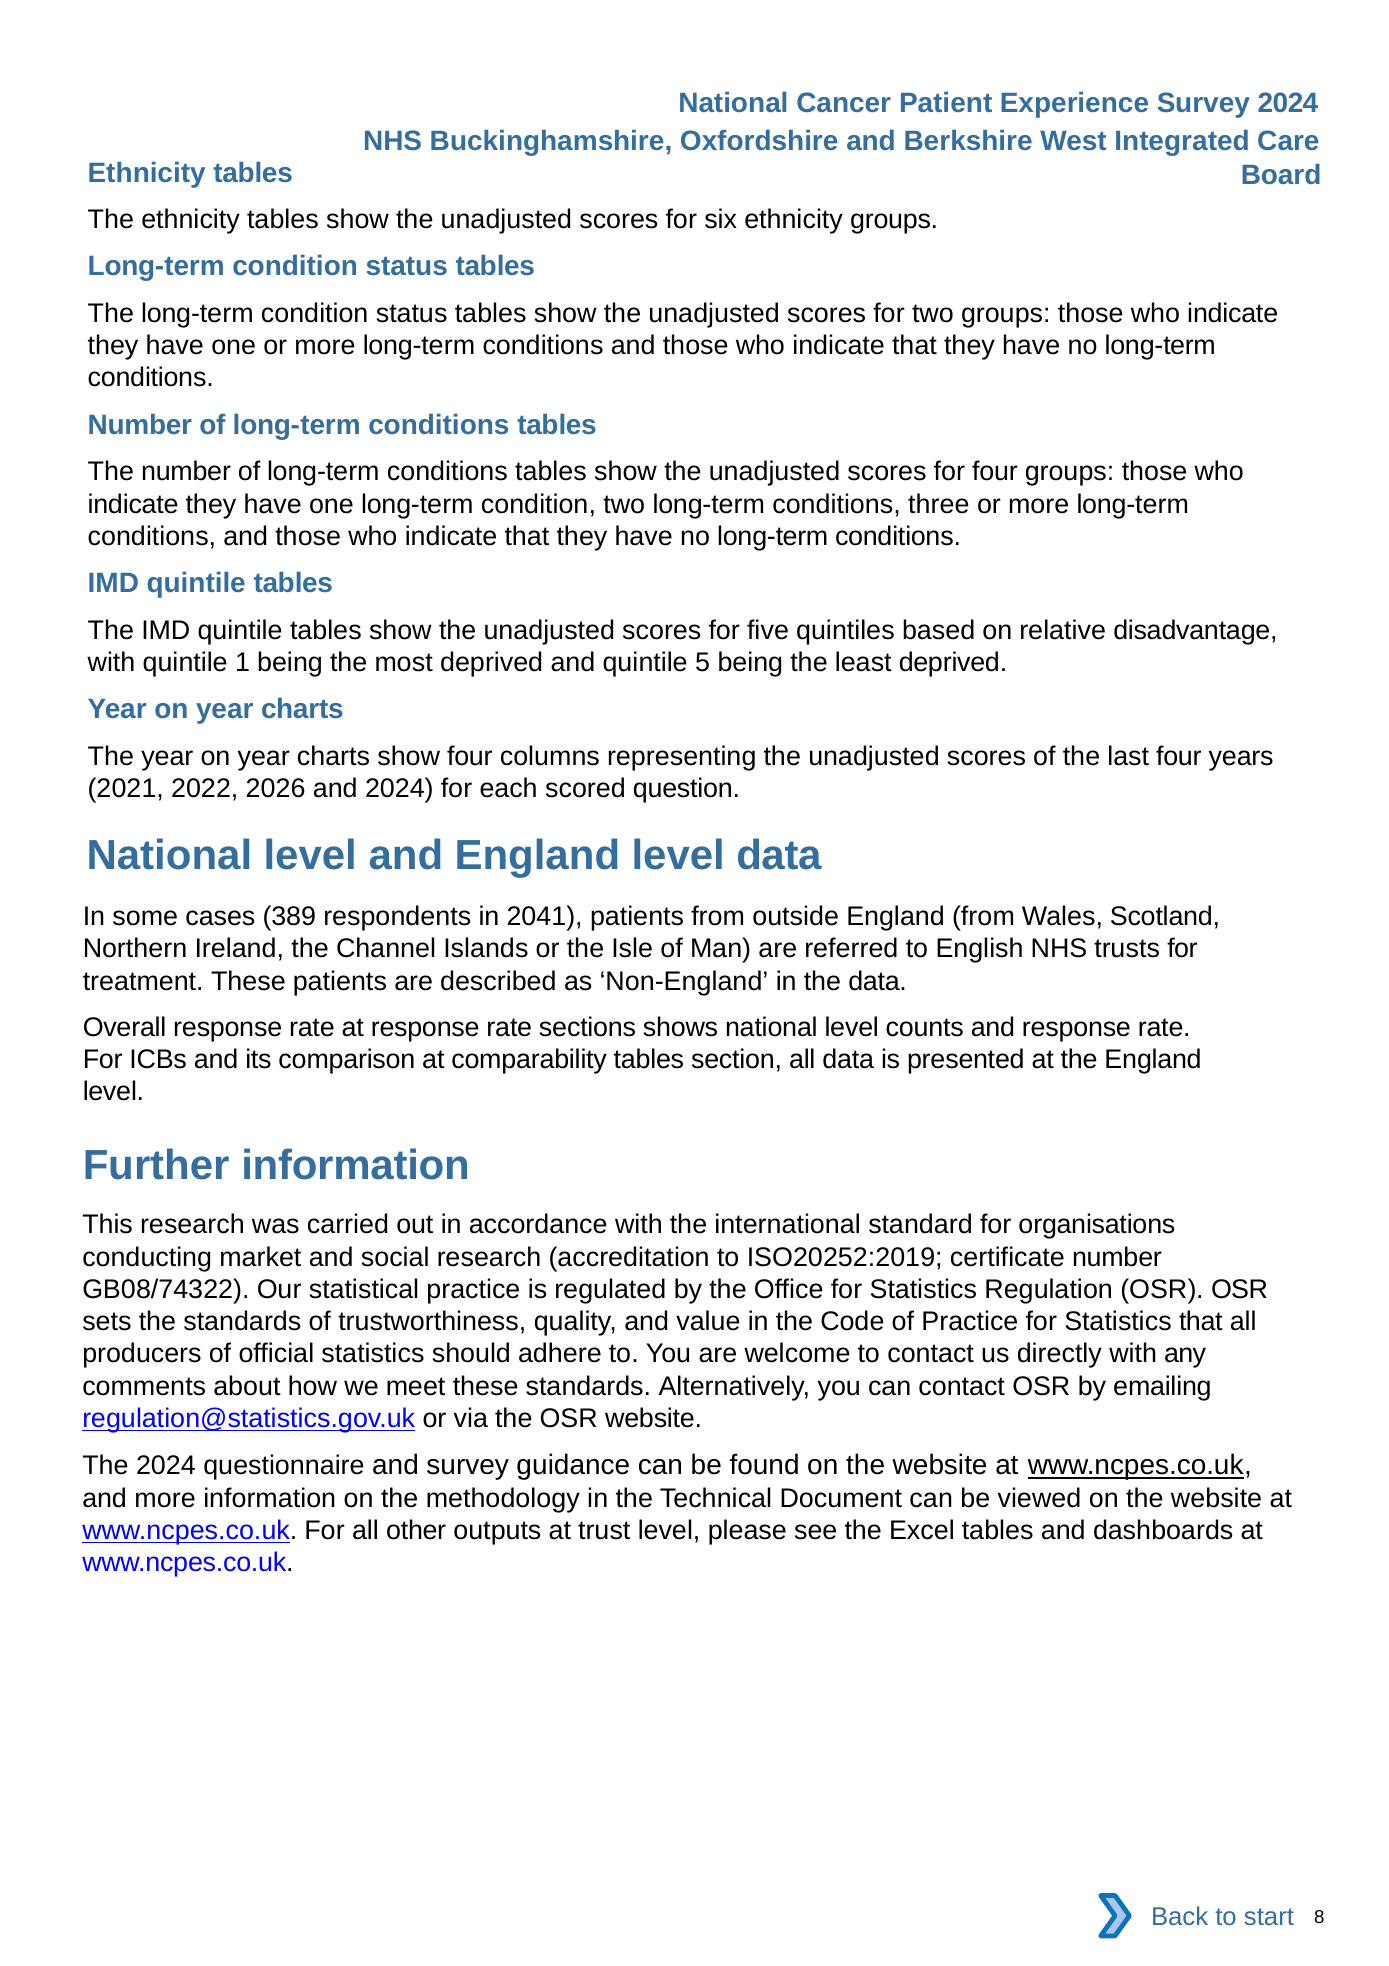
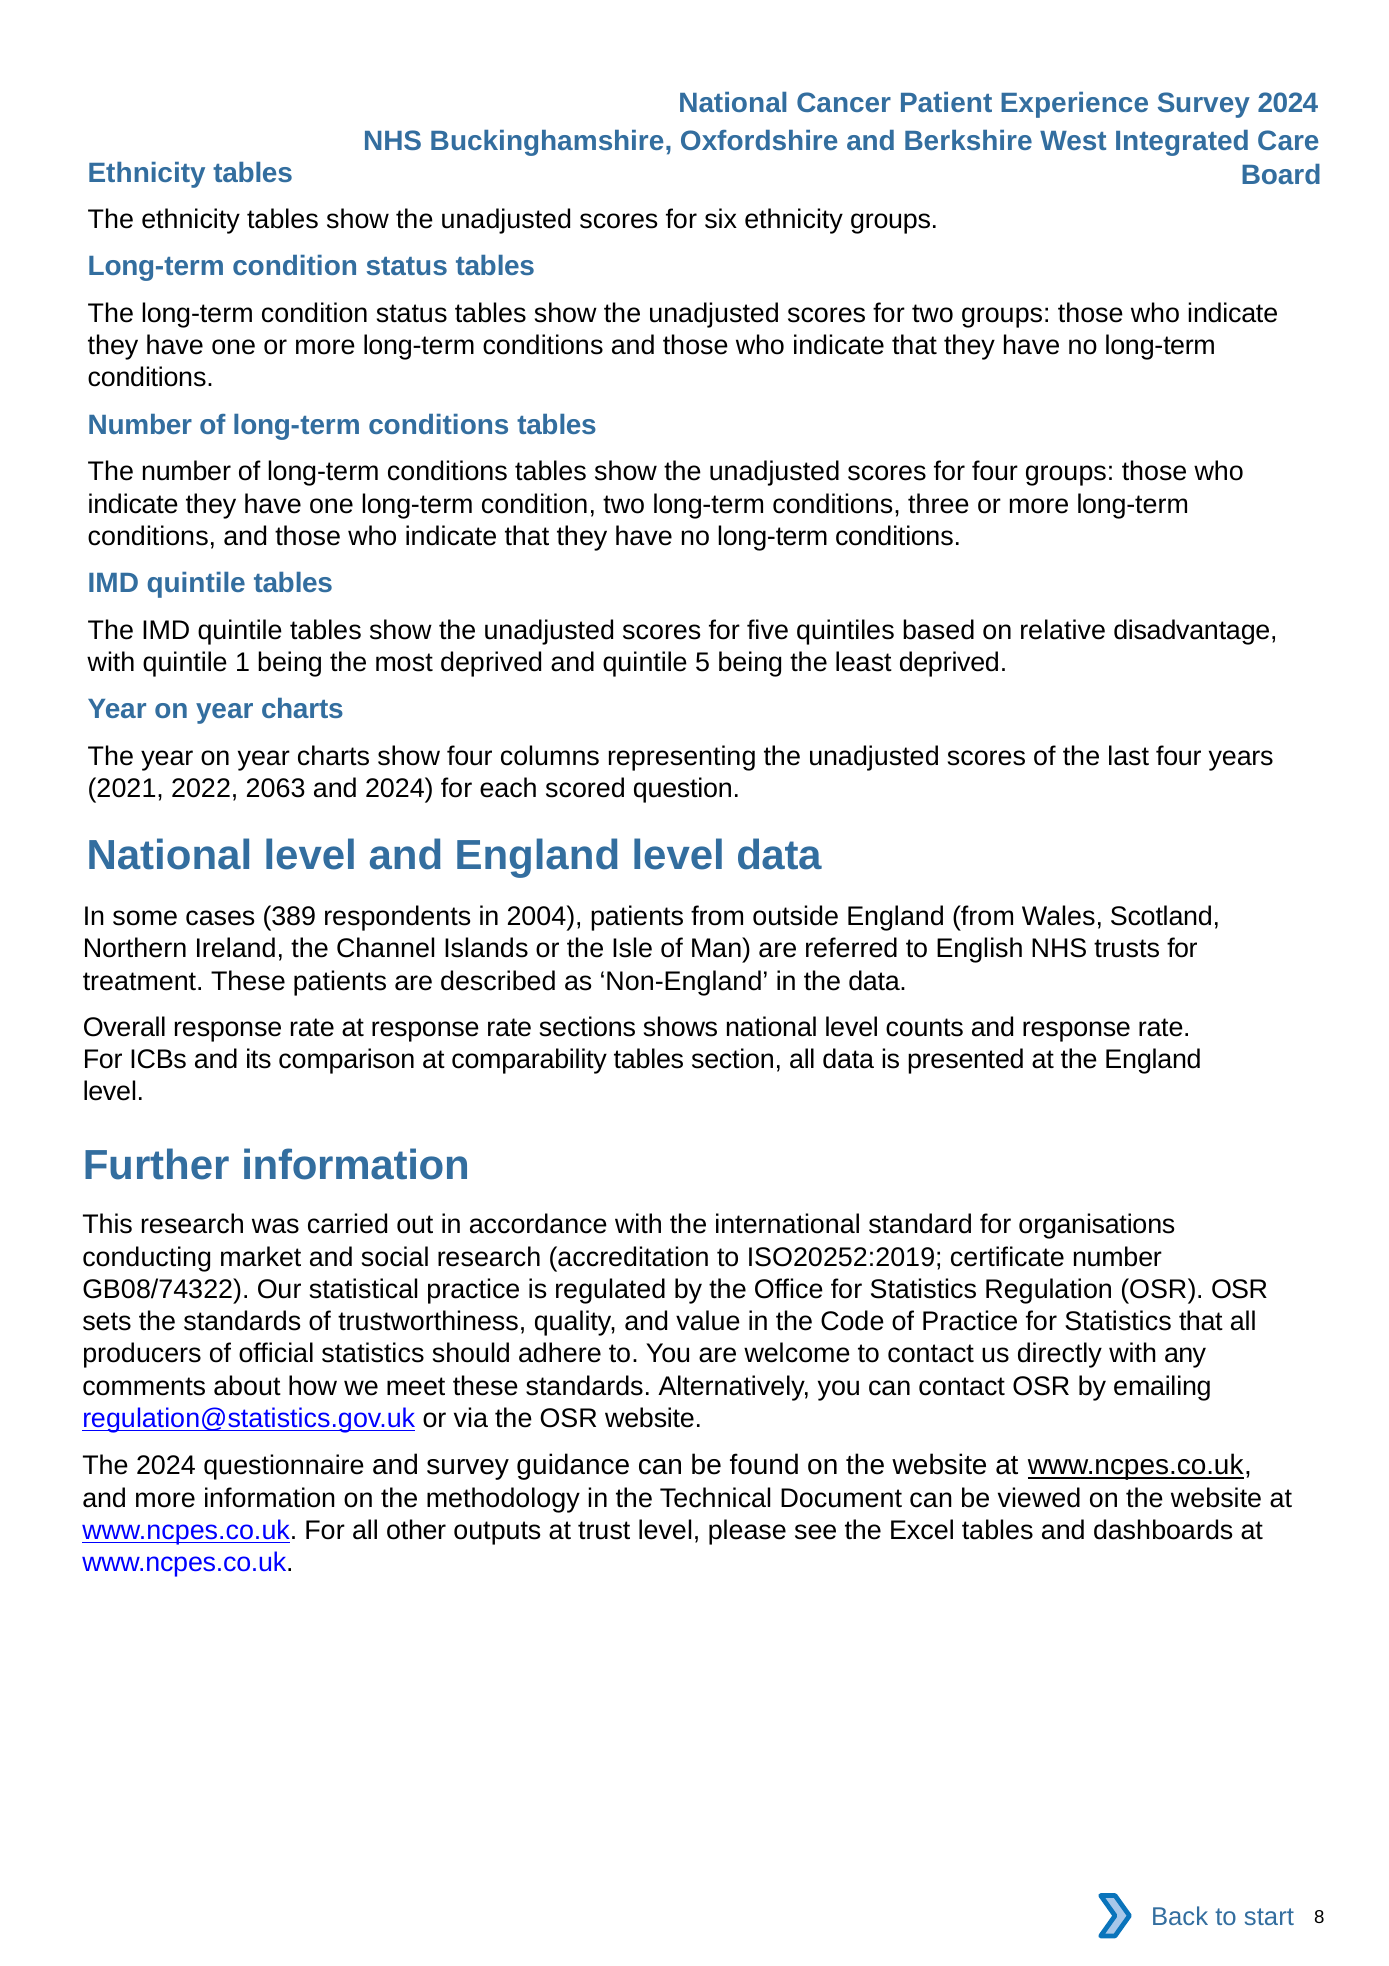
2026: 2026 -> 2063 (276, 789)
2041: 2041 -> 2004 (545, 917)
